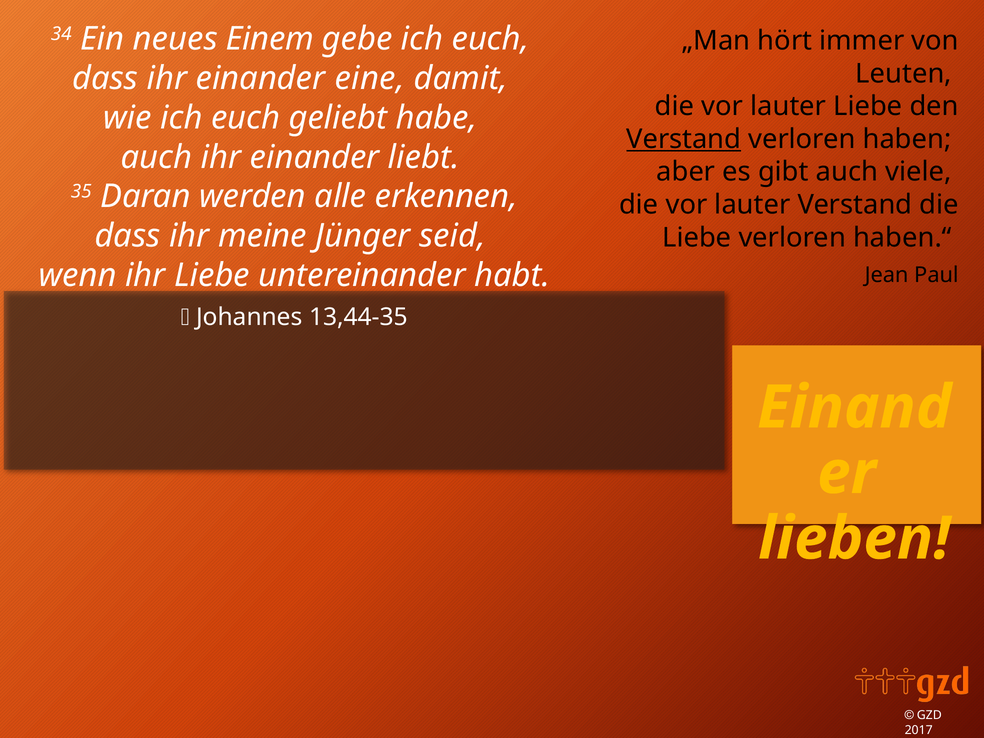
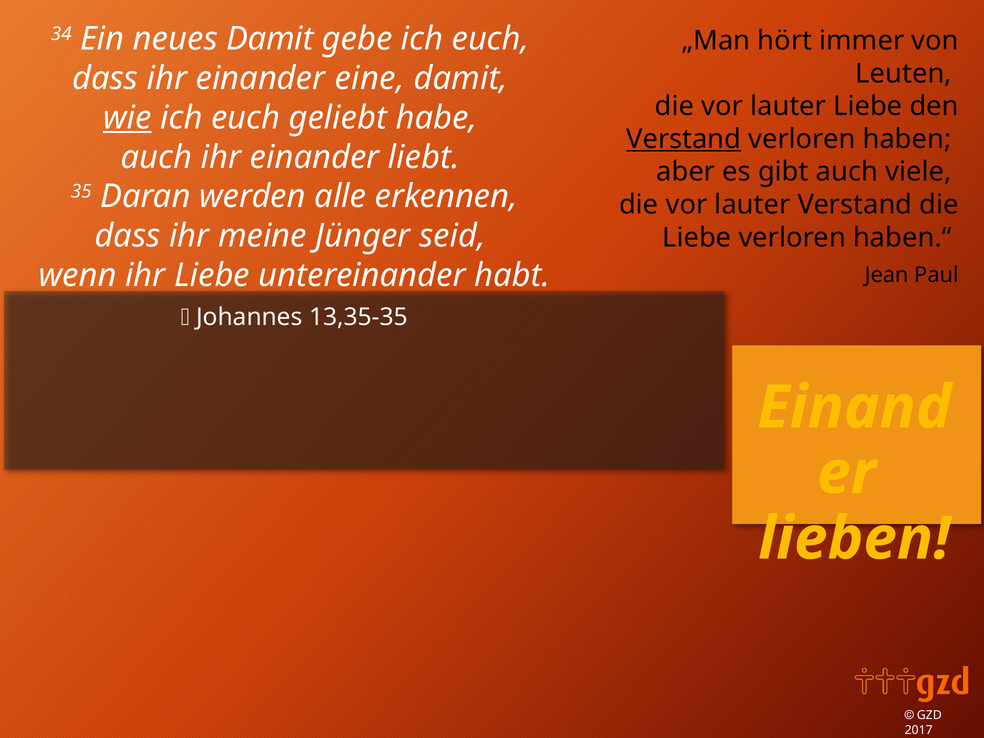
neues Einem: Einem -> Damit (270, 39)
wie underline: none -> present (128, 118)
13,44-35: 13,44-35 -> 13,35-35 (358, 317)
